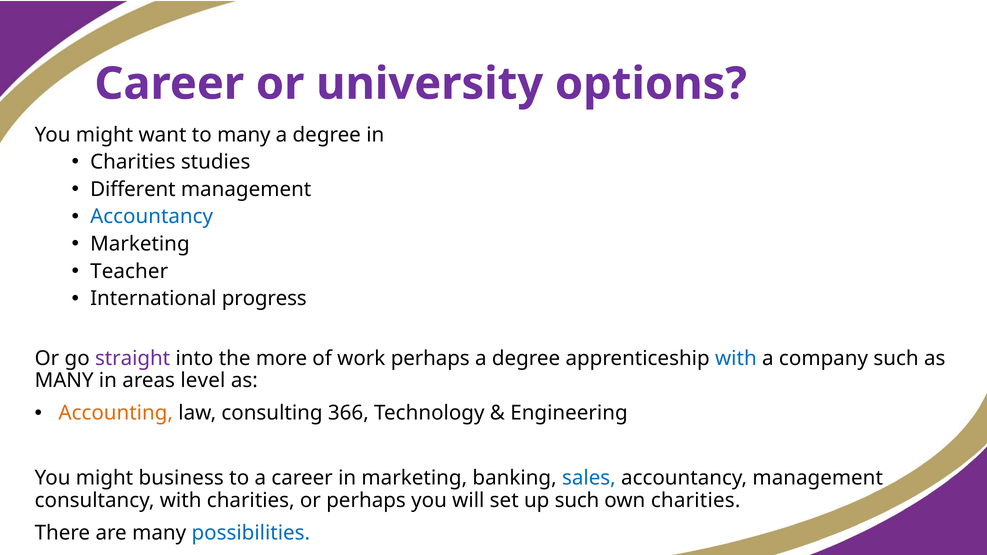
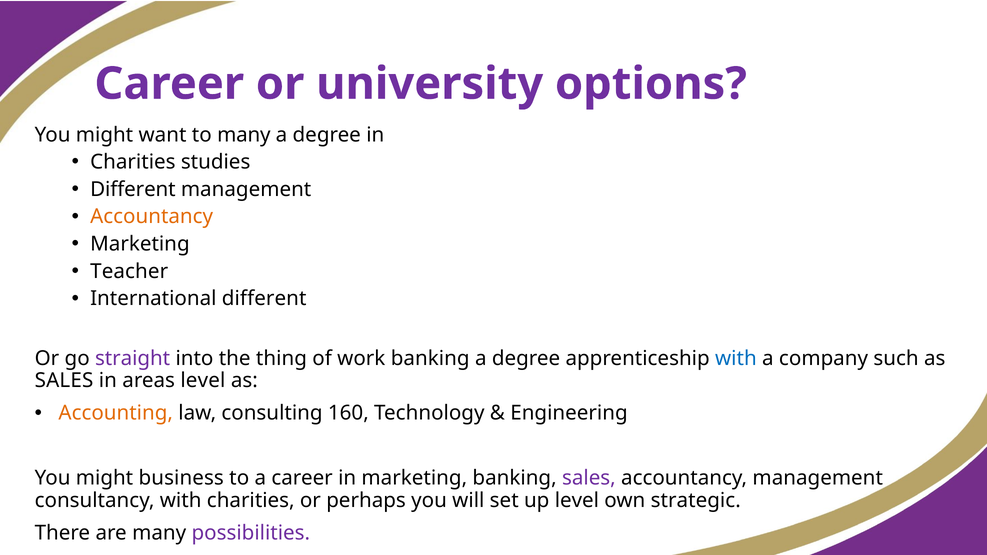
Accountancy colour: blue -> orange (152, 217)
International progress: progress -> different (264, 299)
more: more -> thing (281, 359)
work perhaps: perhaps -> banking (430, 359)
MANY: MANY -> SALES (64, 381)
366: 366 -> 160 (348, 413)
sales colour: blue -> purple (589, 478)
up such: such -> level (577, 501)
own charities: charities -> strategic (696, 501)
possibilities colour: blue -> purple (251, 533)
